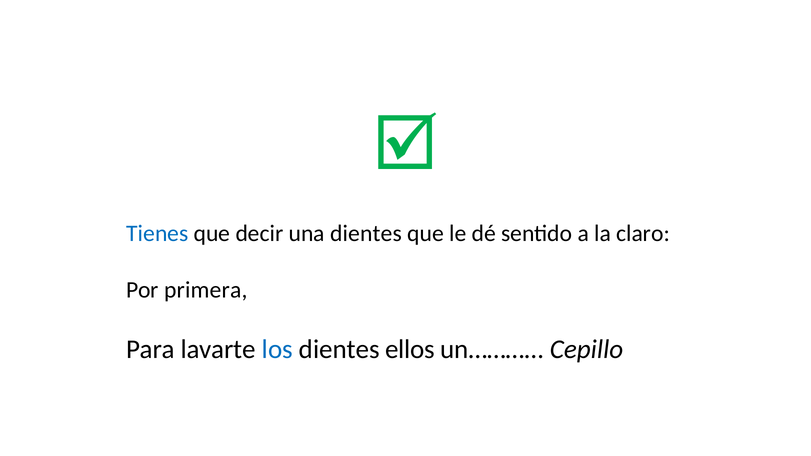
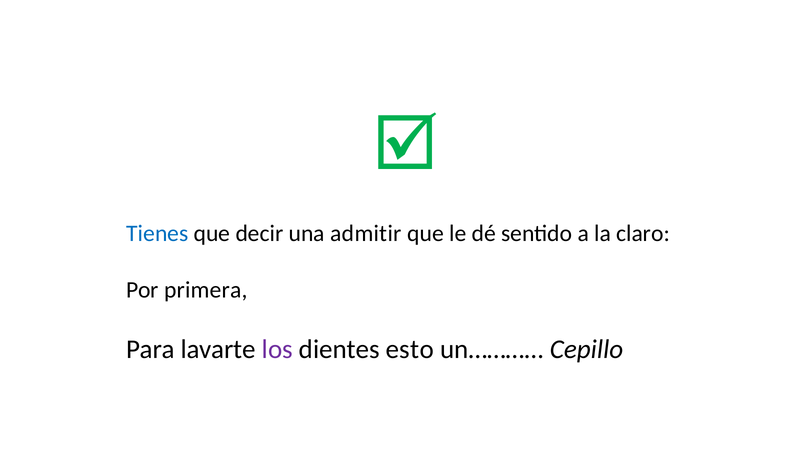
una dientes: dientes -> admitir (366, 233)
los colour: blue -> purple (277, 349)
ellos: ellos -> esto (410, 349)
